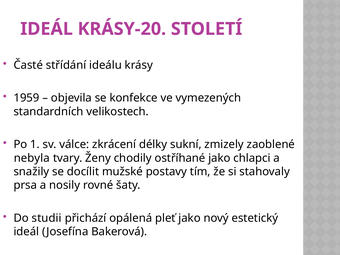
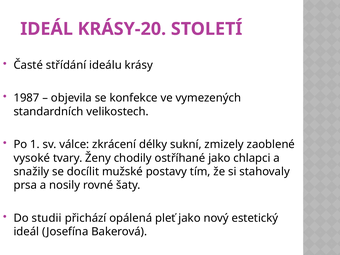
1959: 1959 -> 1987 (27, 98)
nebyla: nebyla -> vysoké (32, 158)
